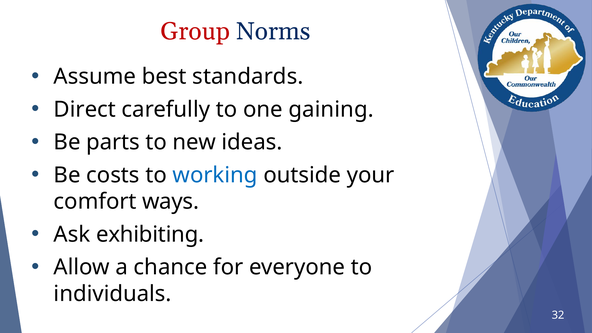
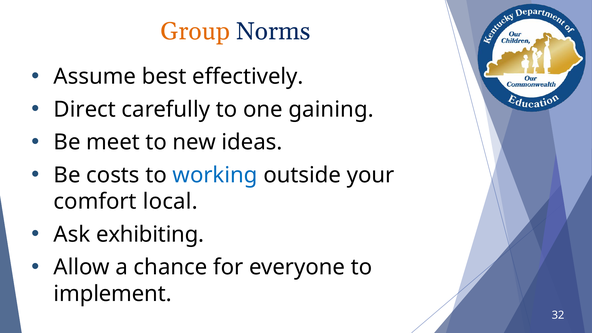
Group colour: red -> orange (195, 31)
standards: standards -> effectively (248, 77)
parts: parts -> meet (113, 142)
ways: ways -> local (170, 202)
individuals: individuals -> implement (113, 294)
